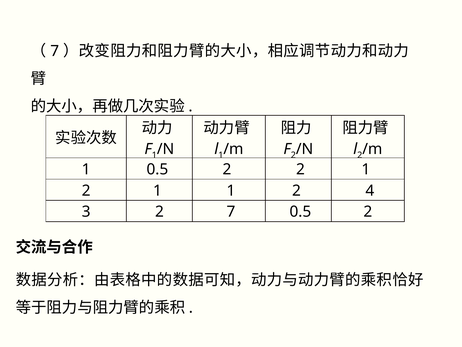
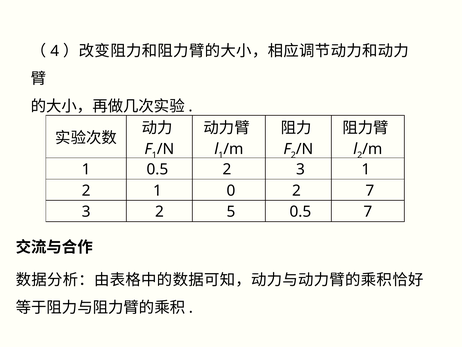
7: 7 -> 4 (55, 51)
2 2: 2 -> 3 (300, 169)
1 1: 1 -> 0 (231, 190)
2 4: 4 -> 7 (370, 190)
2 7: 7 -> 5 (231, 212)
2: 2 -> 7 (368, 212)
